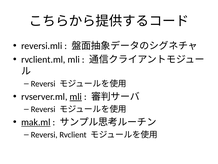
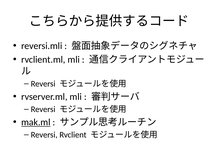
mli underline: present -> none (76, 96)
